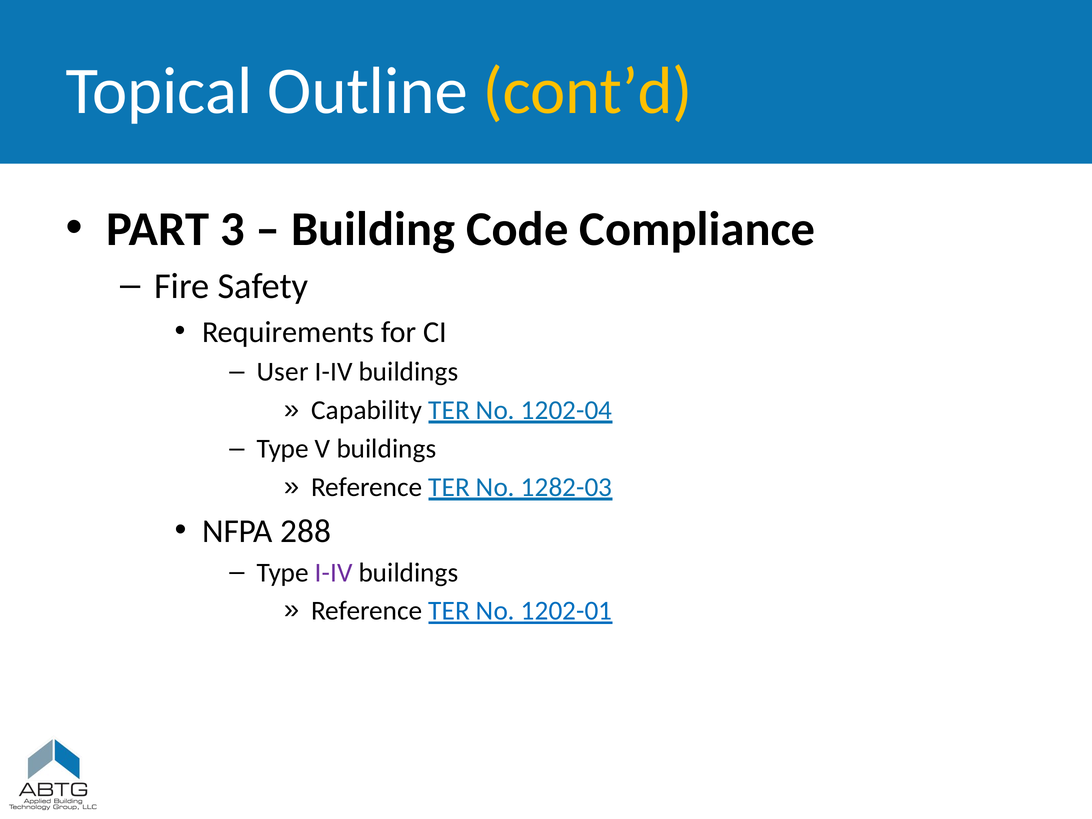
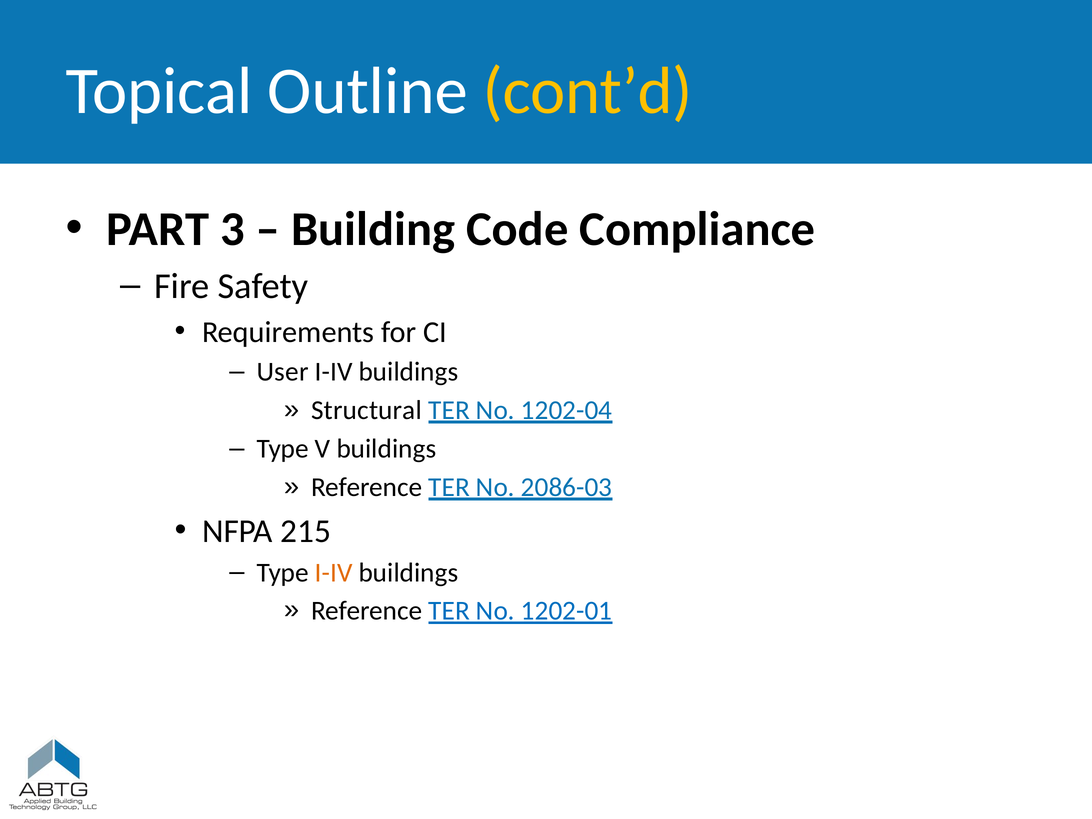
Capability: Capability -> Structural (367, 410)
1282-03: 1282-03 -> 2086-03 (567, 487)
288: 288 -> 215 (306, 531)
I-IV colour: purple -> orange (334, 573)
